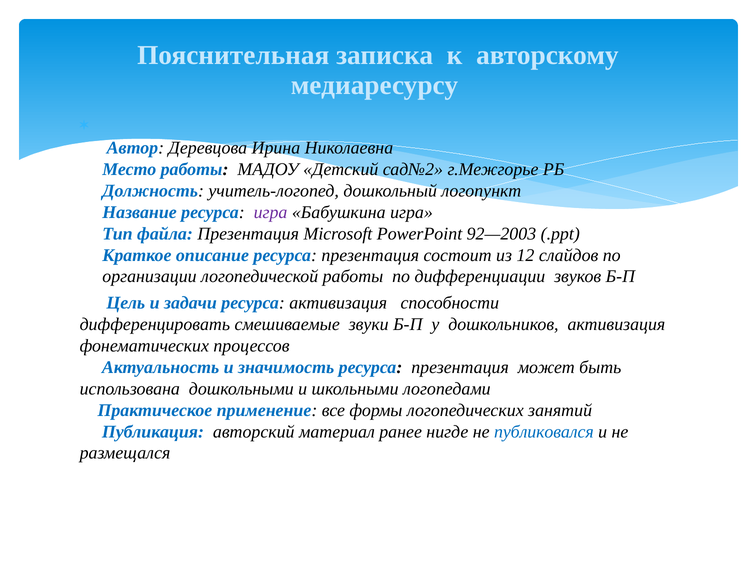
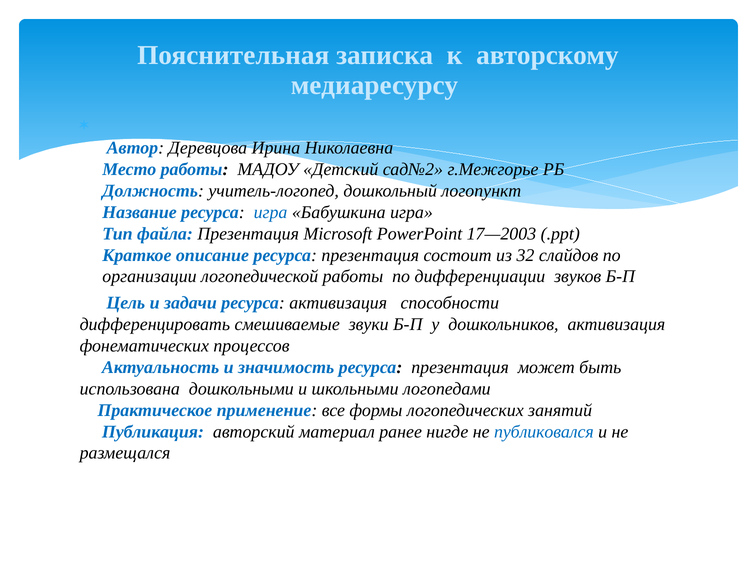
игра colour: purple -> blue (271, 212)
92—2003: 92—2003 -> 17—2003 (501, 234)
12: 12 -> 32 (525, 255)
